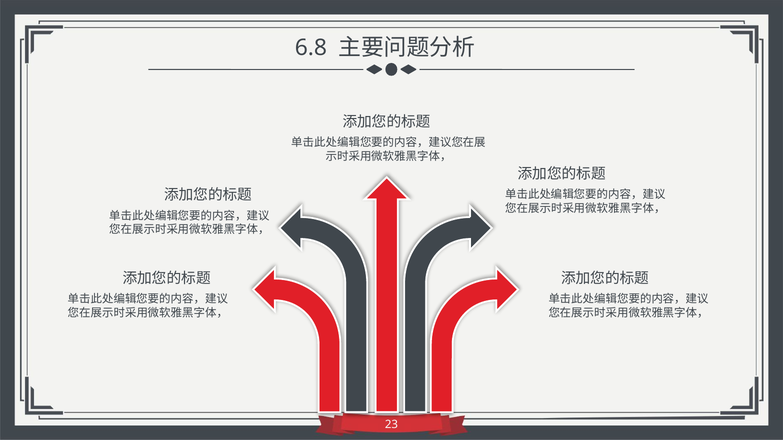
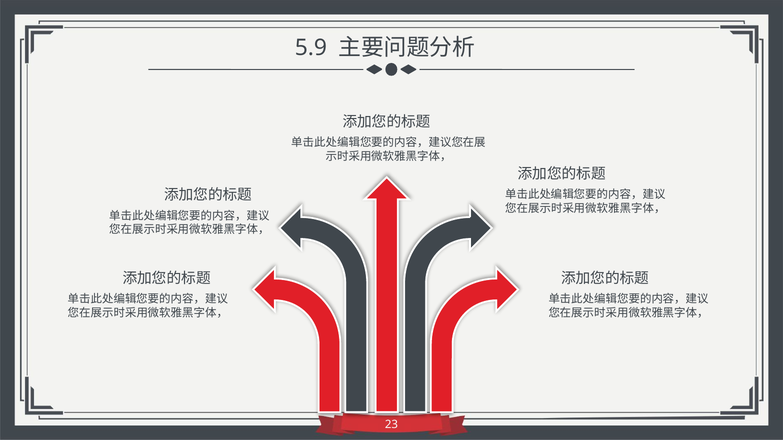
6.8: 6.8 -> 5.9 (311, 48)
